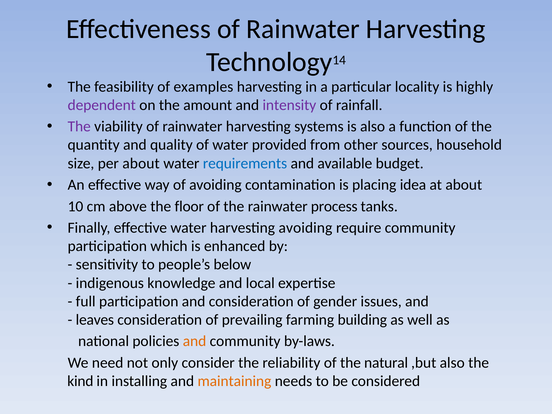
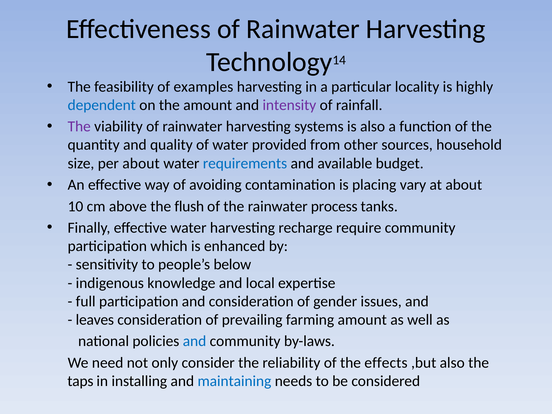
dependent colour: purple -> blue (102, 105)
idea: idea -> vary (413, 185)
floor: floor -> flush (189, 206)
harvesting avoiding: avoiding -> recharge (306, 228)
farming building: building -> amount (362, 320)
and colour: orange -> blue (195, 341)
natural: natural -> effects (386, 363)
kind: kind -> taps (80, 381)
maintaining colour: orange -> blue (234, 381)
